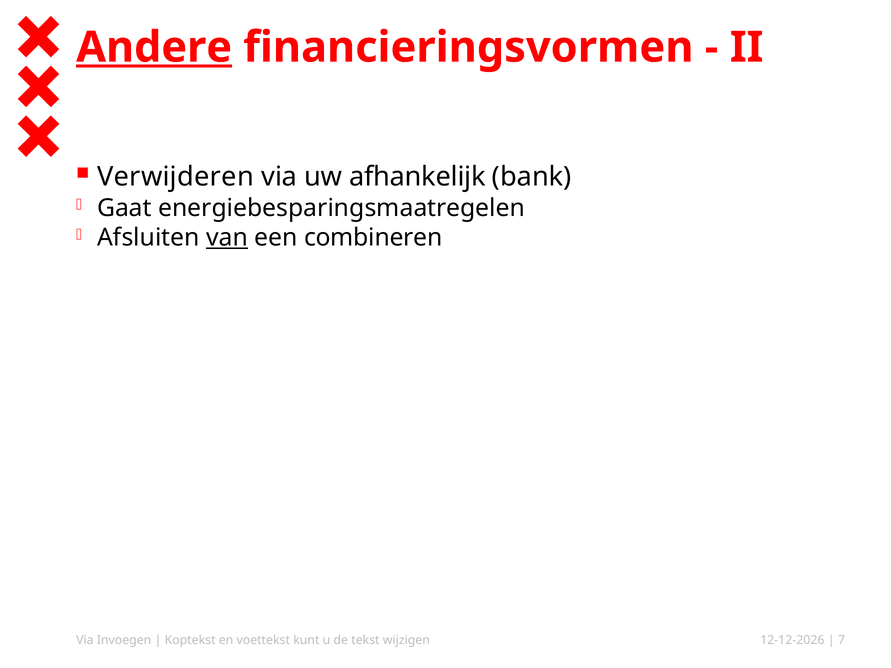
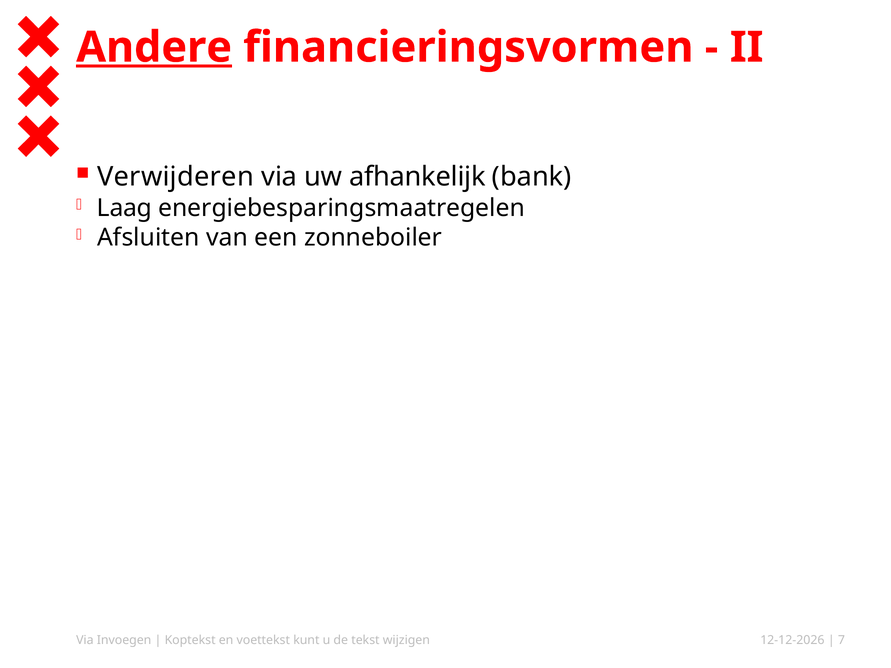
Gaat: Gaat -> Laag (125, 208)
van underline: present -> none (227, 238)
combineren: combineren -> zonneboiler (373, 238)
